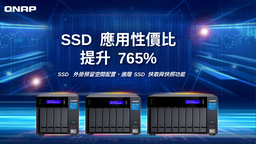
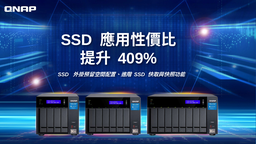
765%: 765% -> 409% (137, 58)
